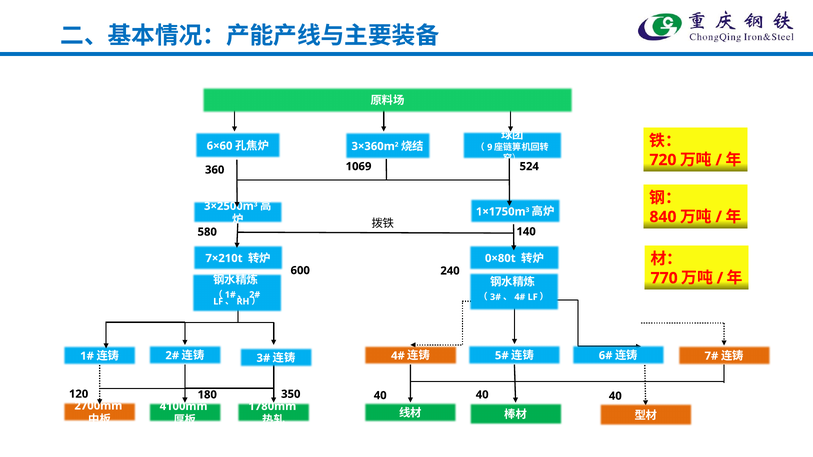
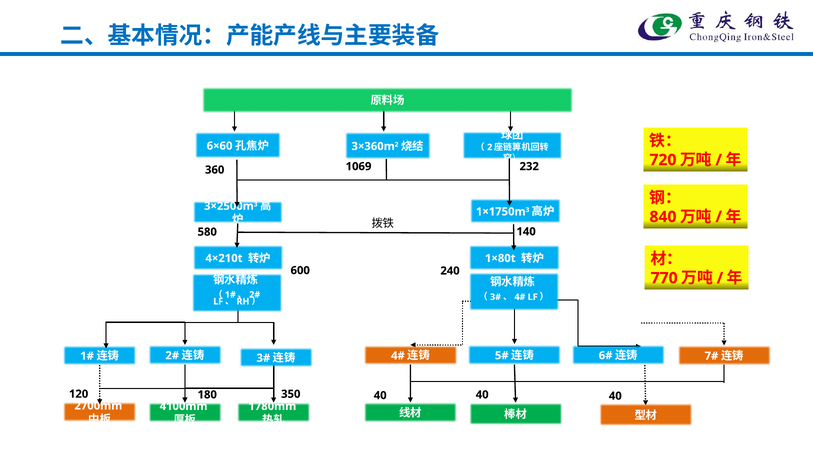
9: 9 -> 2 (490, 147)
524: 524 -> 232 (529, 167)
7×210t: 7×210t -> 4×210t (224, 258)
0×80t: 0×80t -> 1×80t (500, 258)
